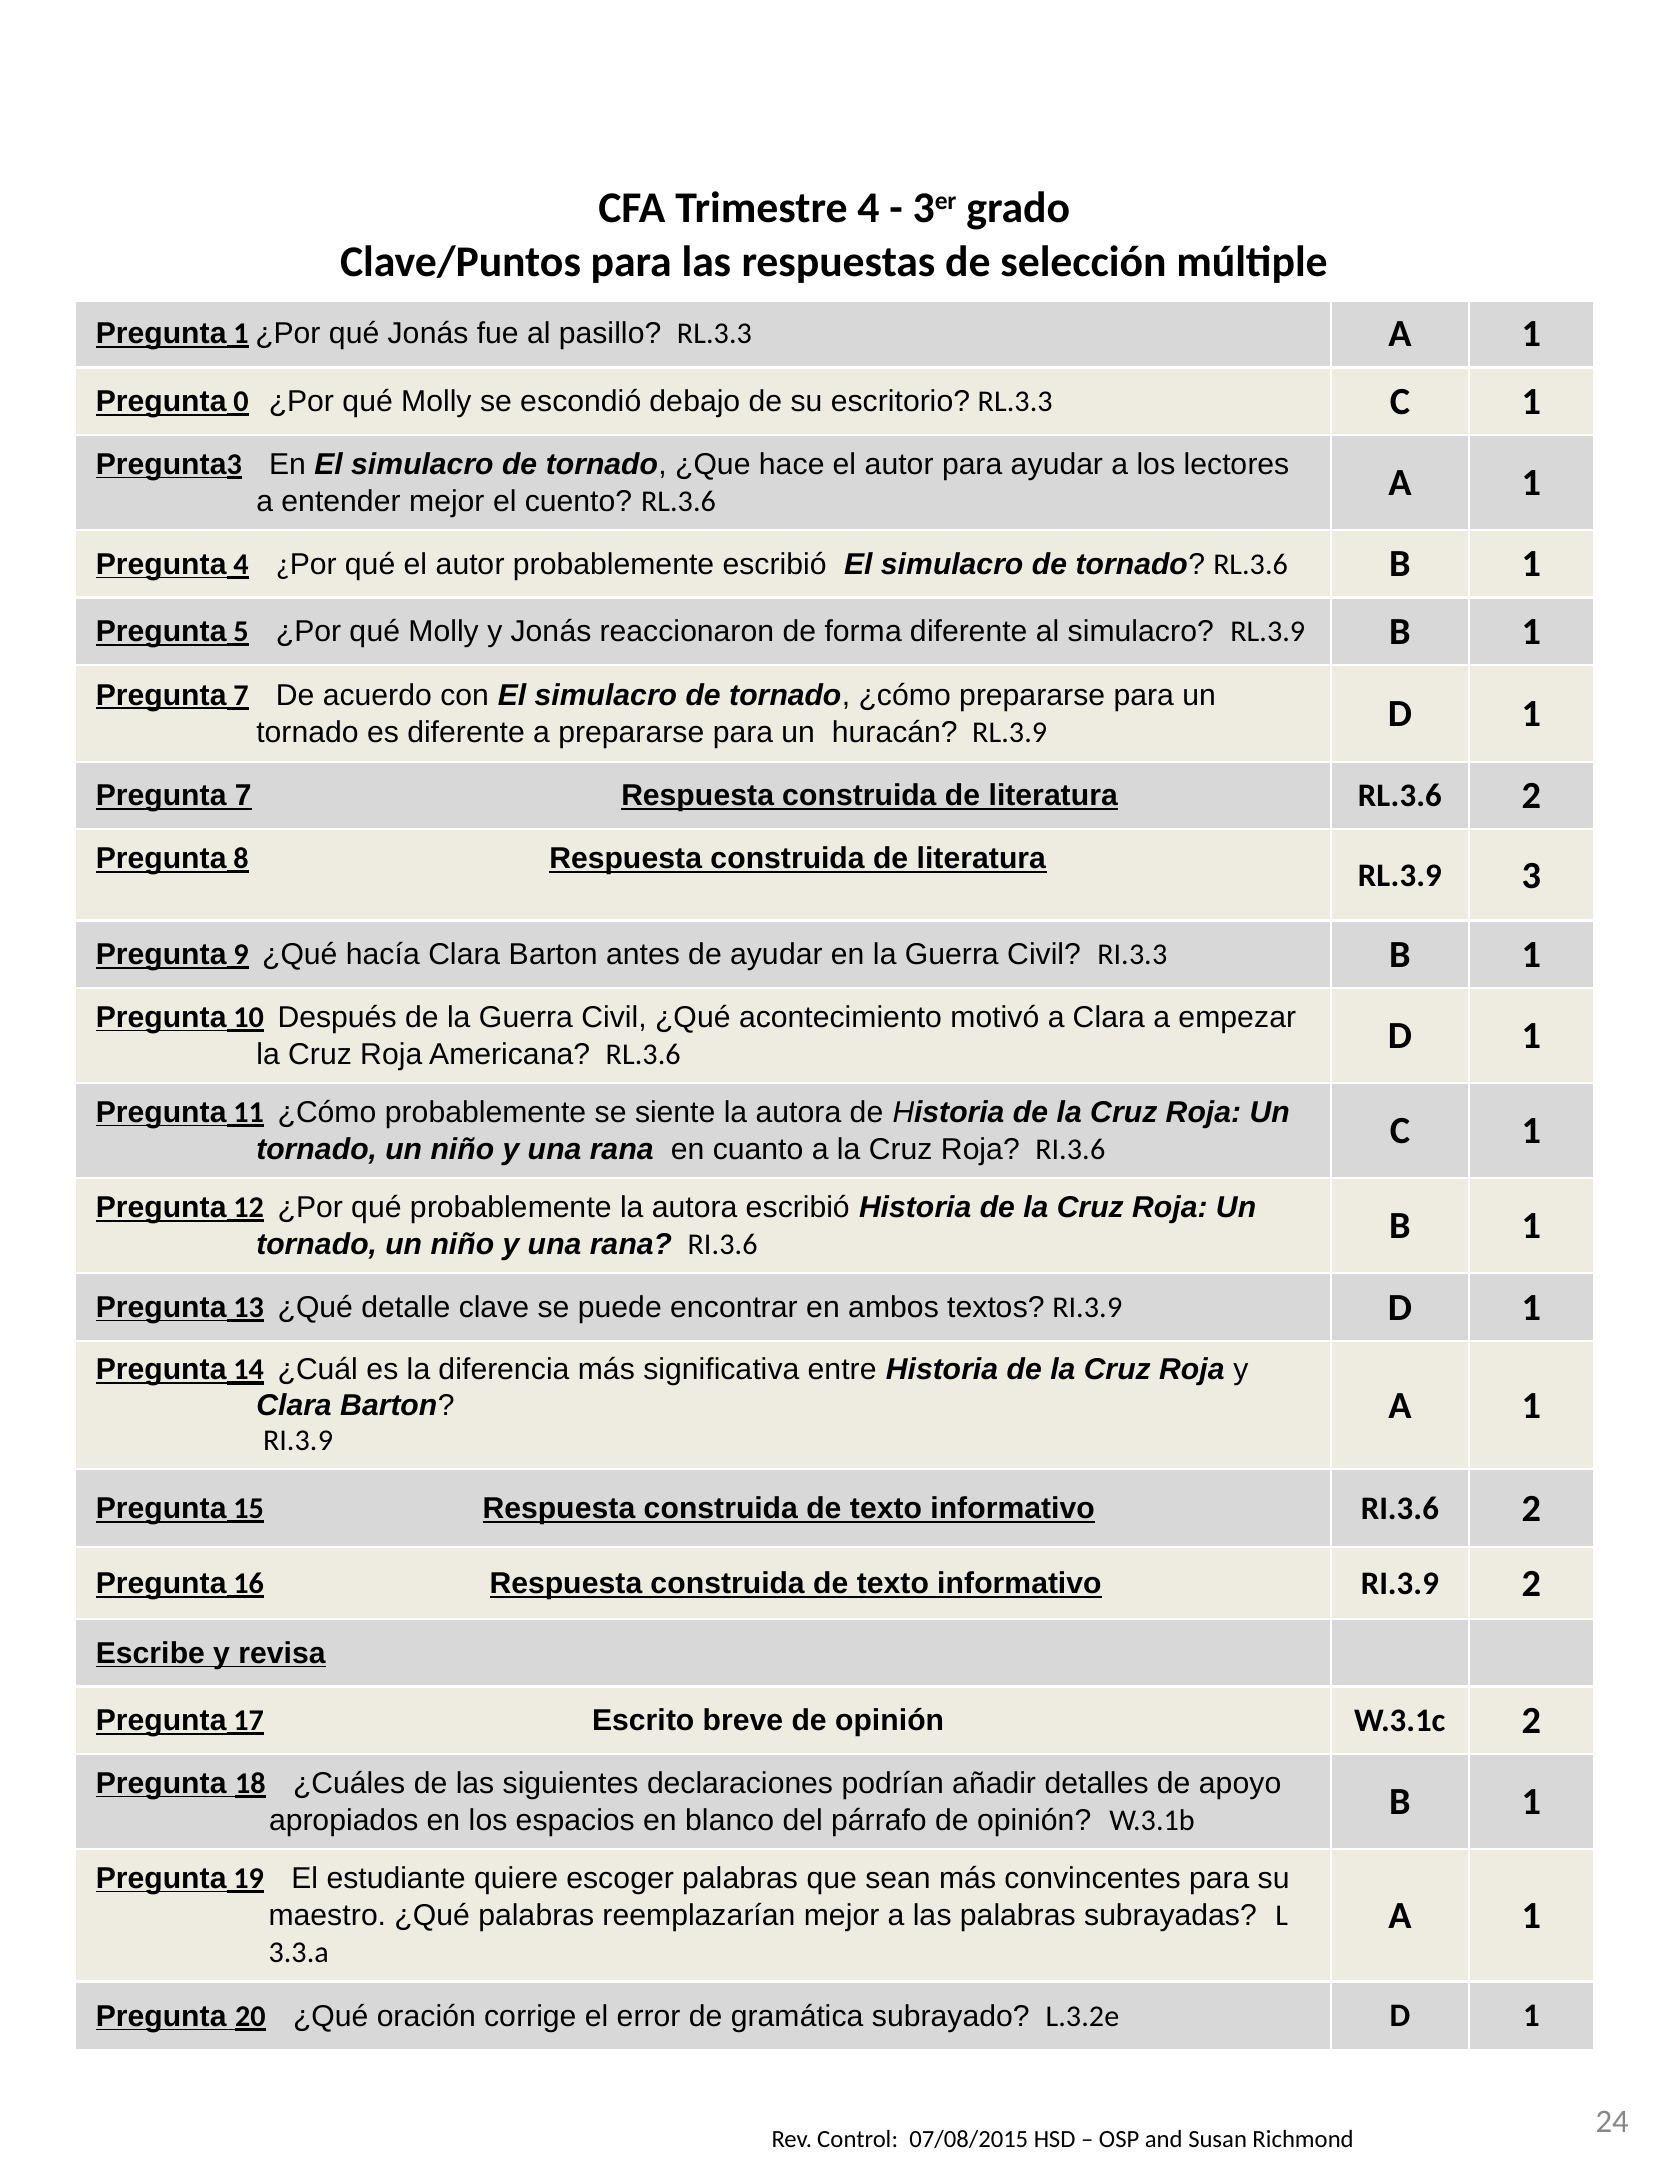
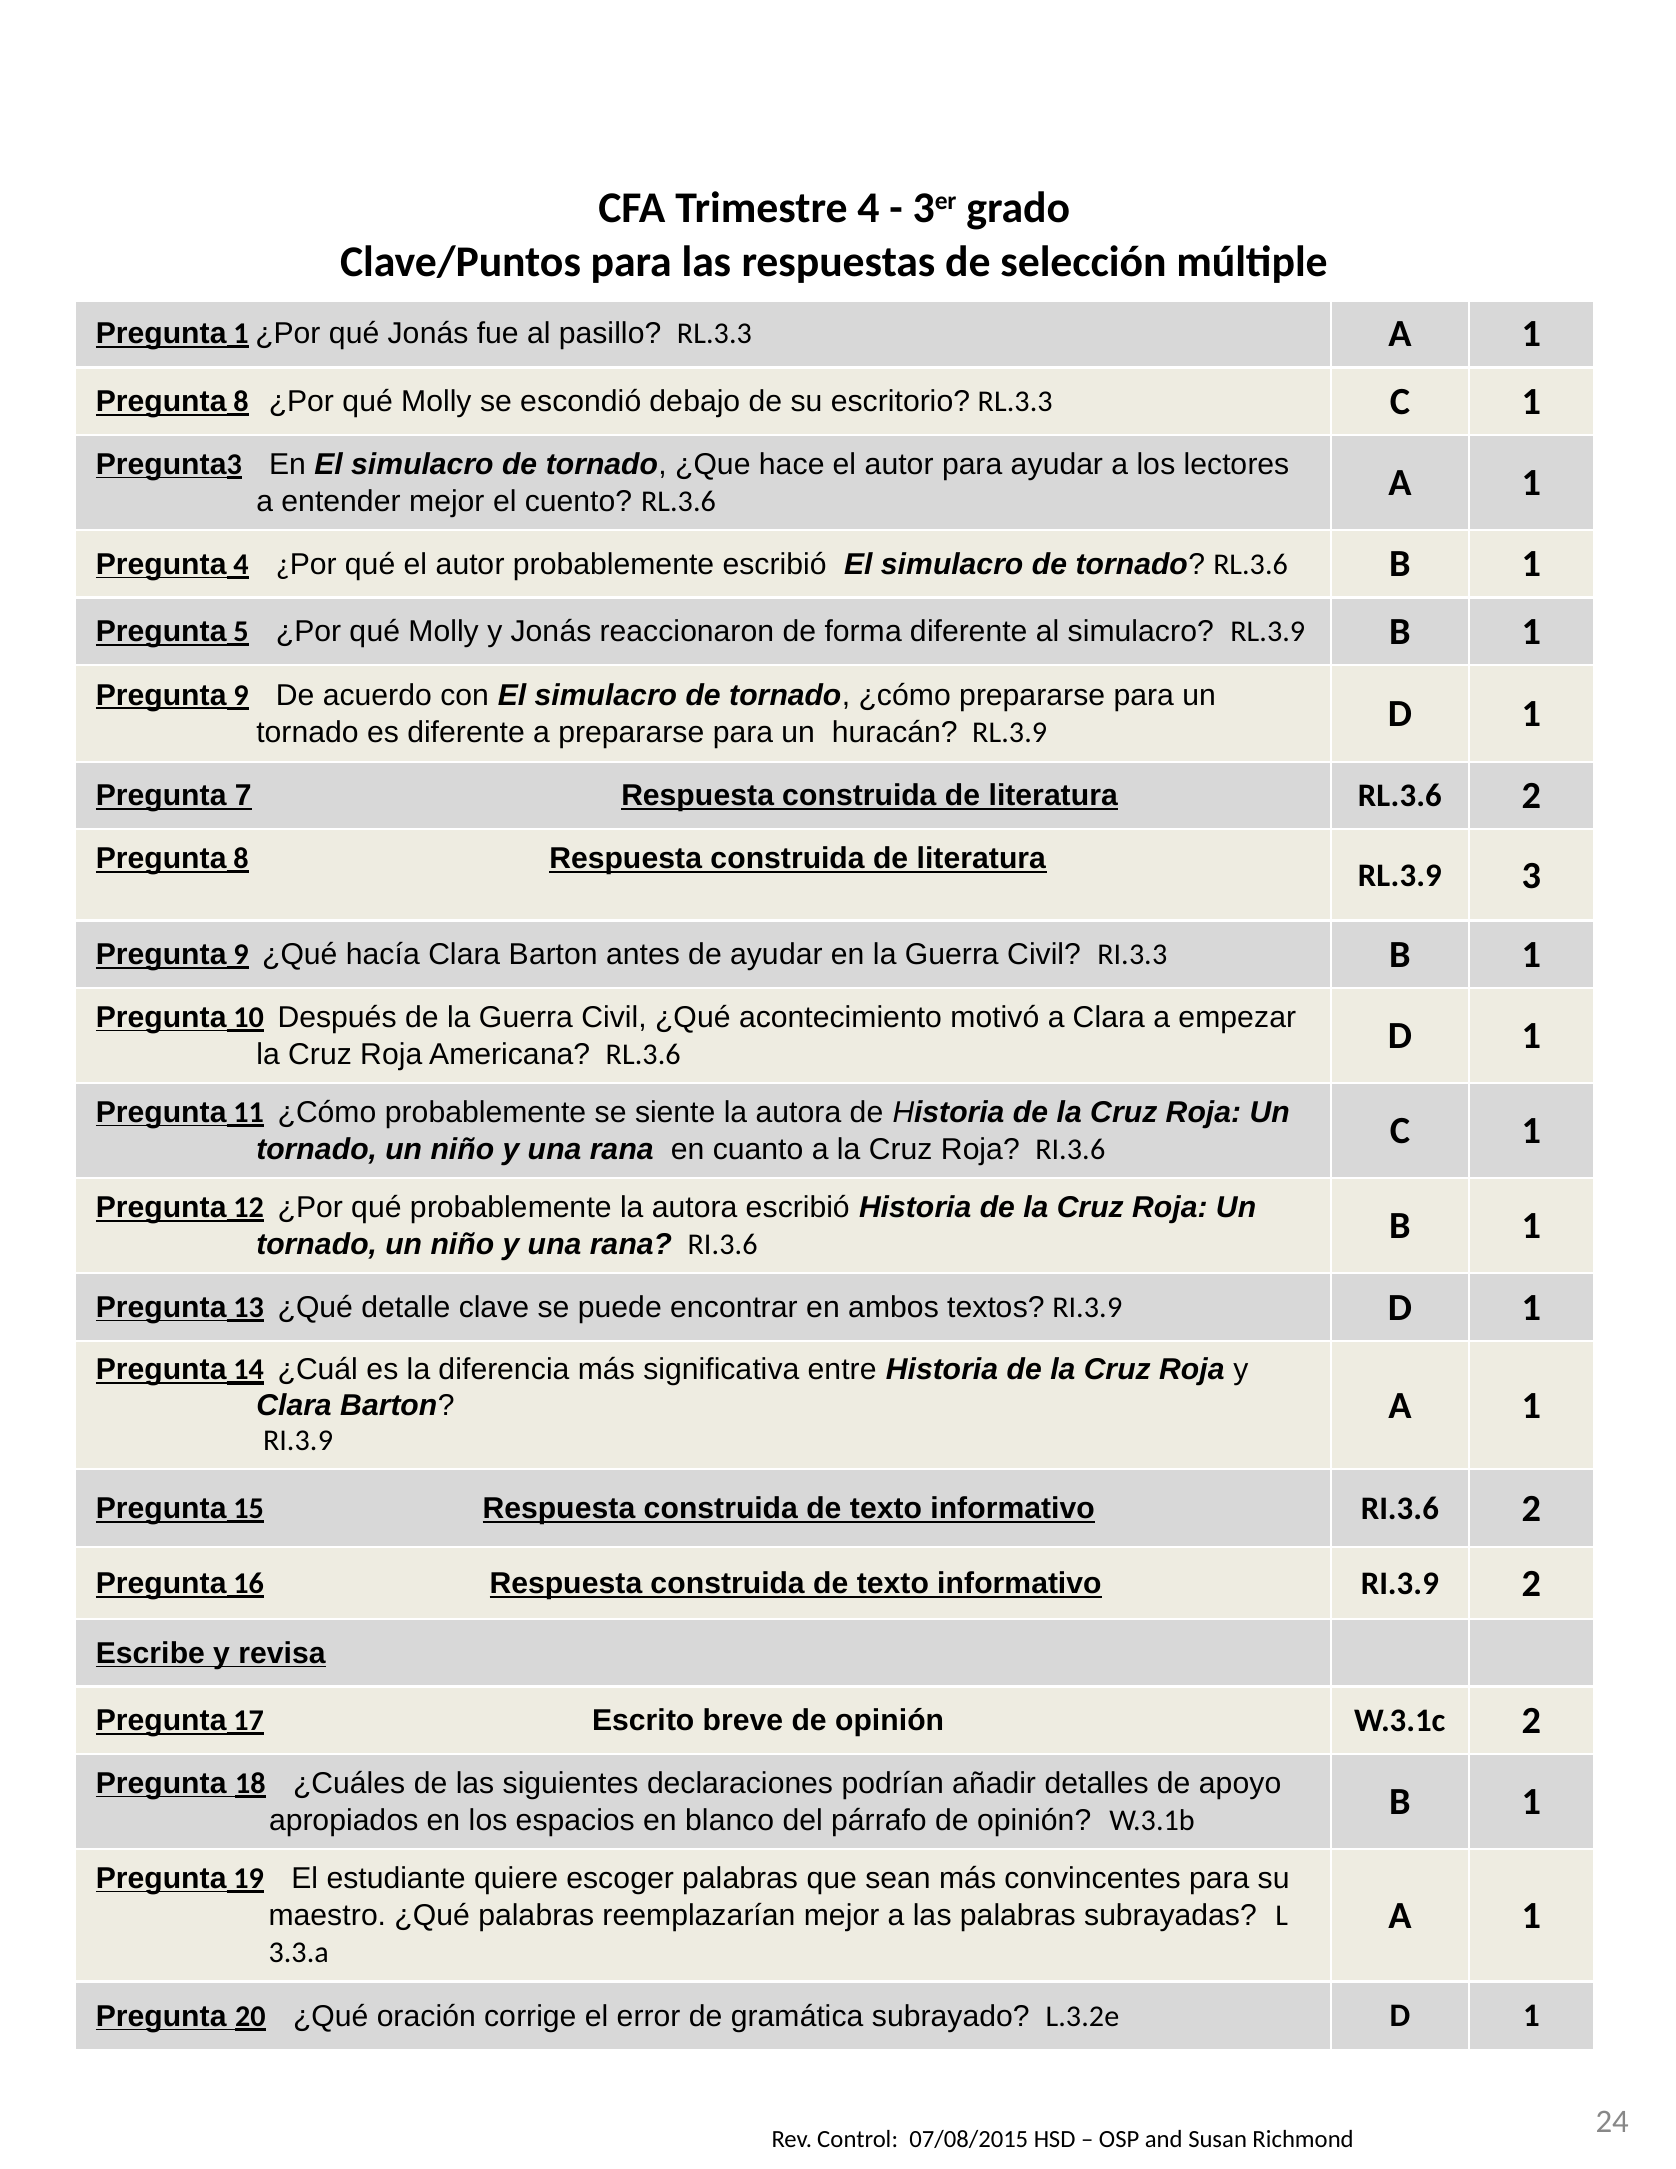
0: 0 -> 8 (241, 402)
7: 7 -> 9 (241, 695)
